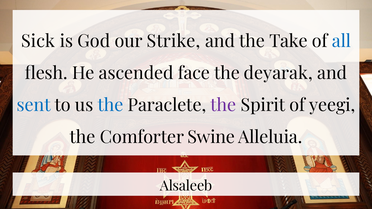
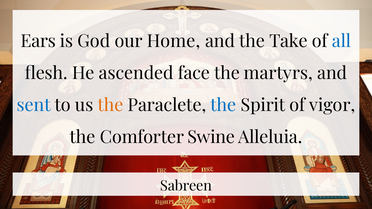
Sick: Sick -> Ears (38, 41)
Strike: Strike -> Home (174, 41)
deyarak: deyarak -> martyrs (278, 73)
the colour: blue -> orange (110, 105)
the colour: purple -> blue (223, 105)
yeegi: yeegi -> vigor (332, 105)
Alsaleeb: Alsaleeb -> Sabreen (186, 186)
